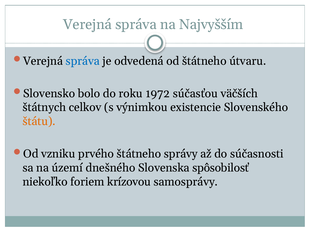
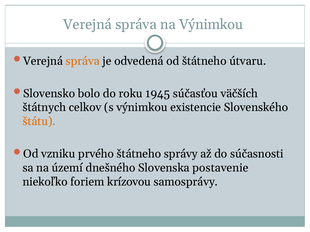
na Najvyšším: Najvyšším -> Výnimkou (211, 24)
správa colour: blue -> orange (83, 61)
1972: 1972 -> 1945 (158, 94)
spôsobilosť: spôsobilosť -> postavenie (221, 168)
